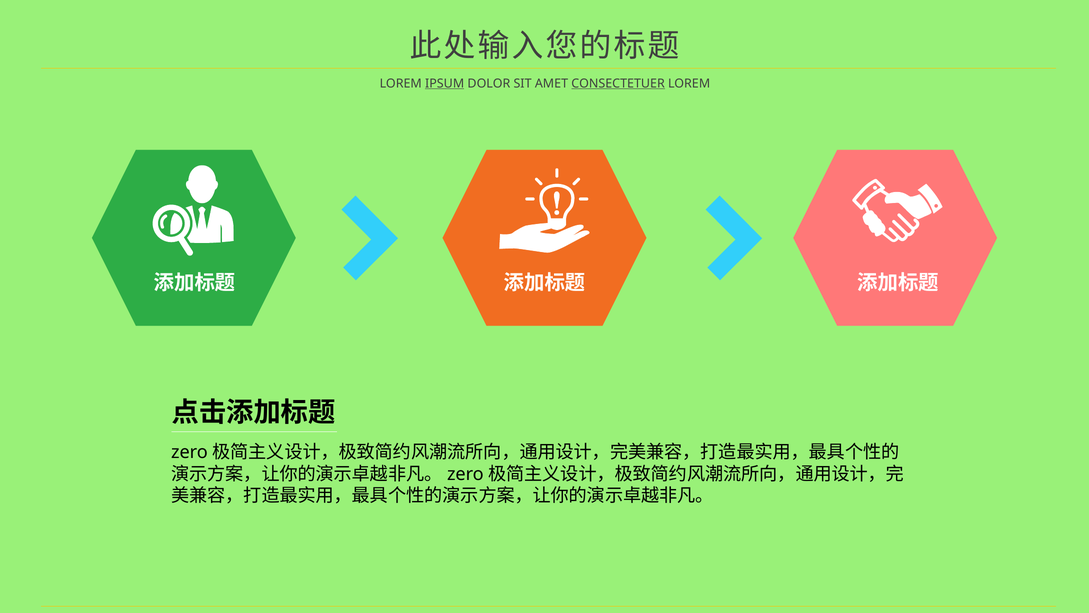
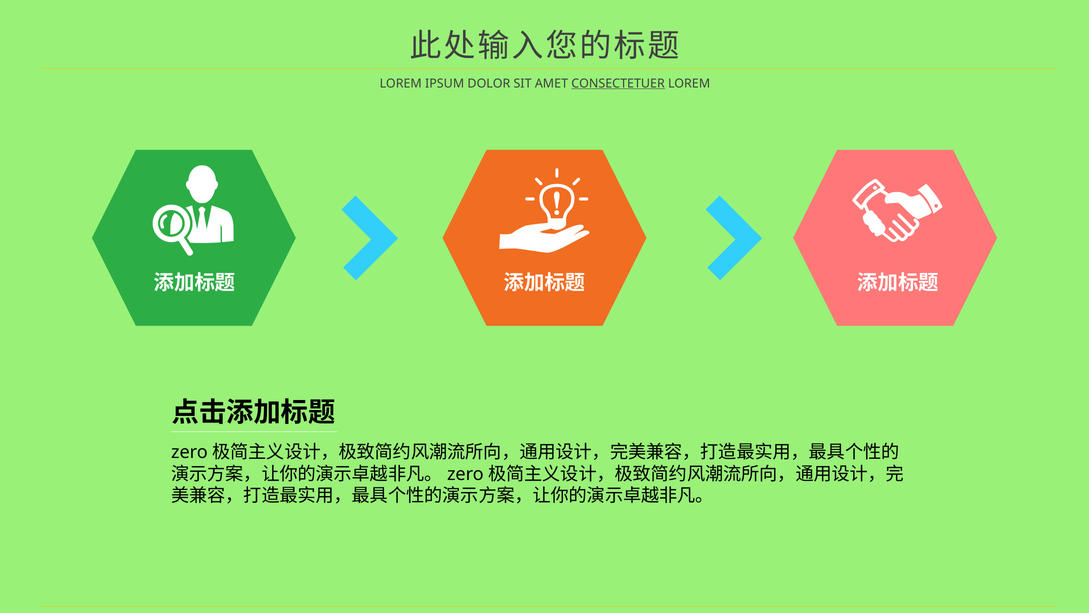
IPSUM underline: present -> none (445, 83)
